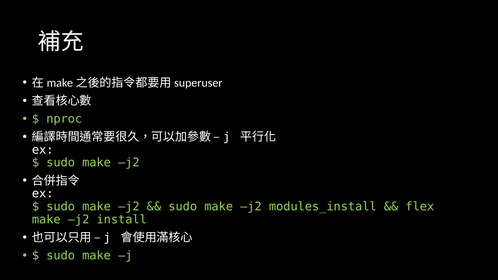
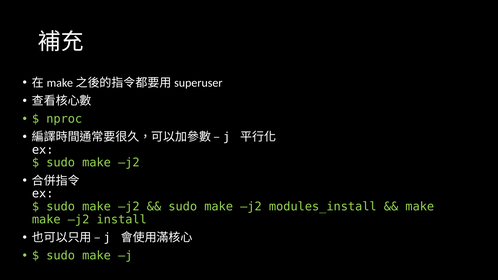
flex: flex -> make (420, 207)
